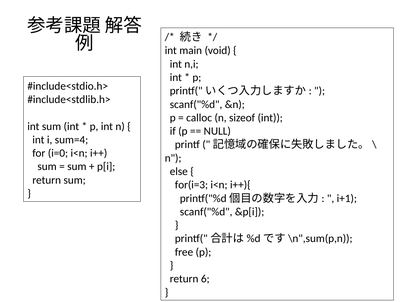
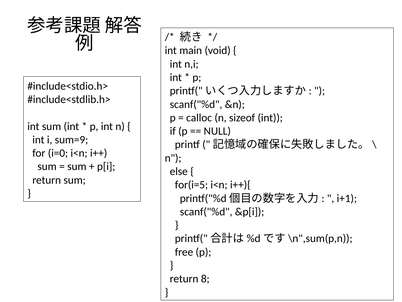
sum=4: sum=4 -> sum=9 (72, 140)
for(i=3: for(i=3 -> for(i=5 (191, 185)
6: 6 -> 8 (205, 278)
